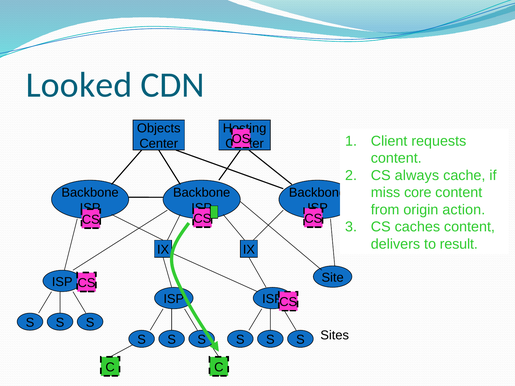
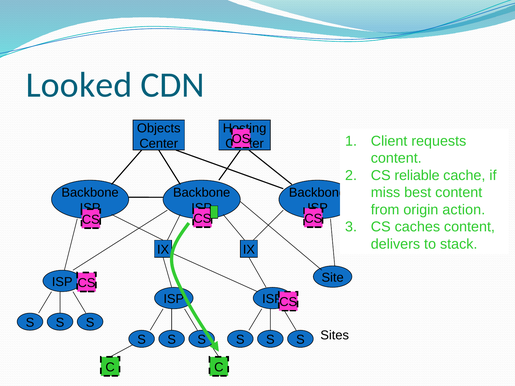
always: always -> reliable (417, 175)
core: core -> best (418, 193)
result: result -> stack (459, 244)
